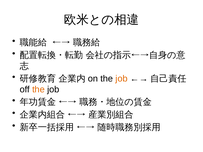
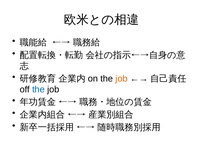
the colour: orange -> blue (38, 90)
